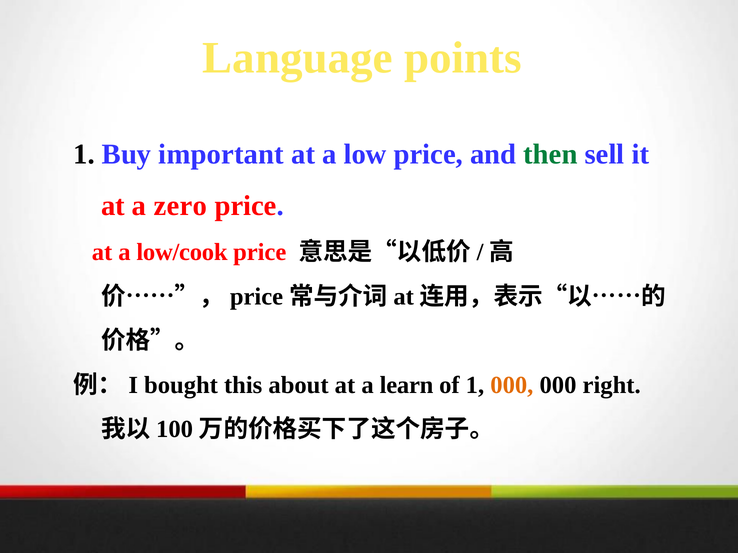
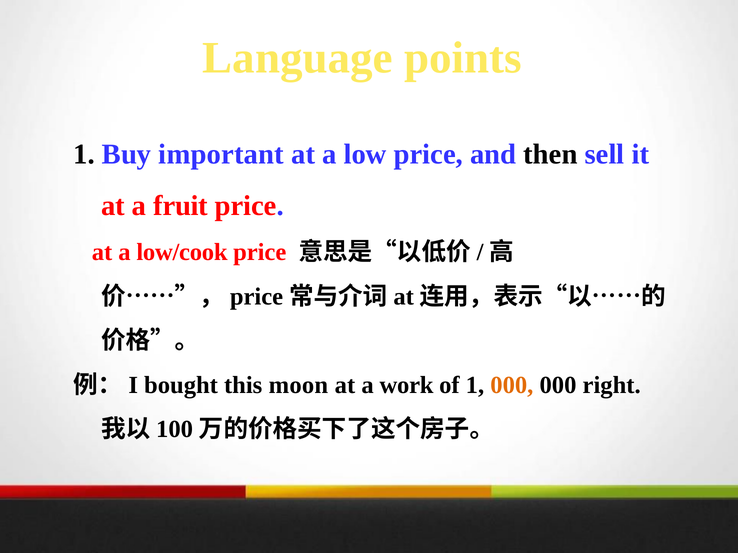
then colour: green -> black (551, 154)
zero: zero -> fruit (181, 206)
about: about -> moon (298, 385)
learn: learn -> work (407, 385)
